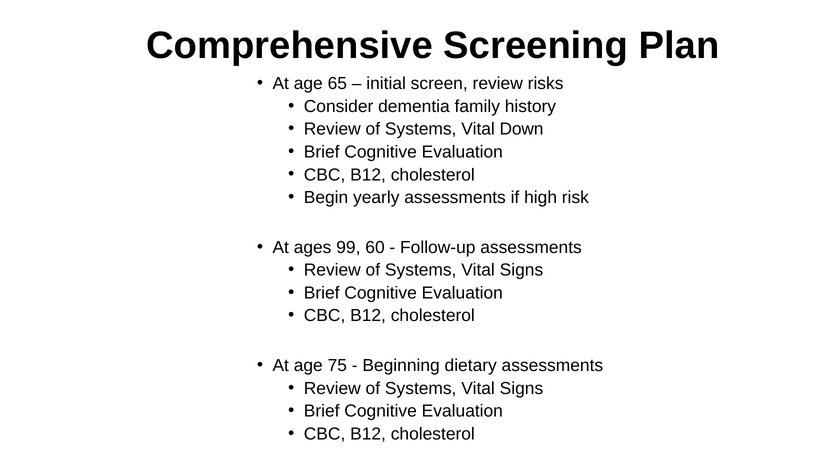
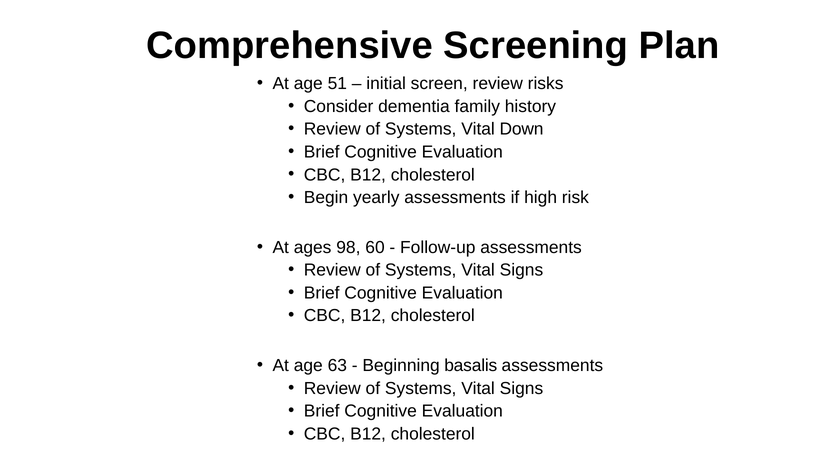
65: 65 -> 51 (337, 84)
99: 99 -> 98 (348, 247)
75: 75 -> 63 (337, 366)
dietary: dietary -> basalis (471, 366)
